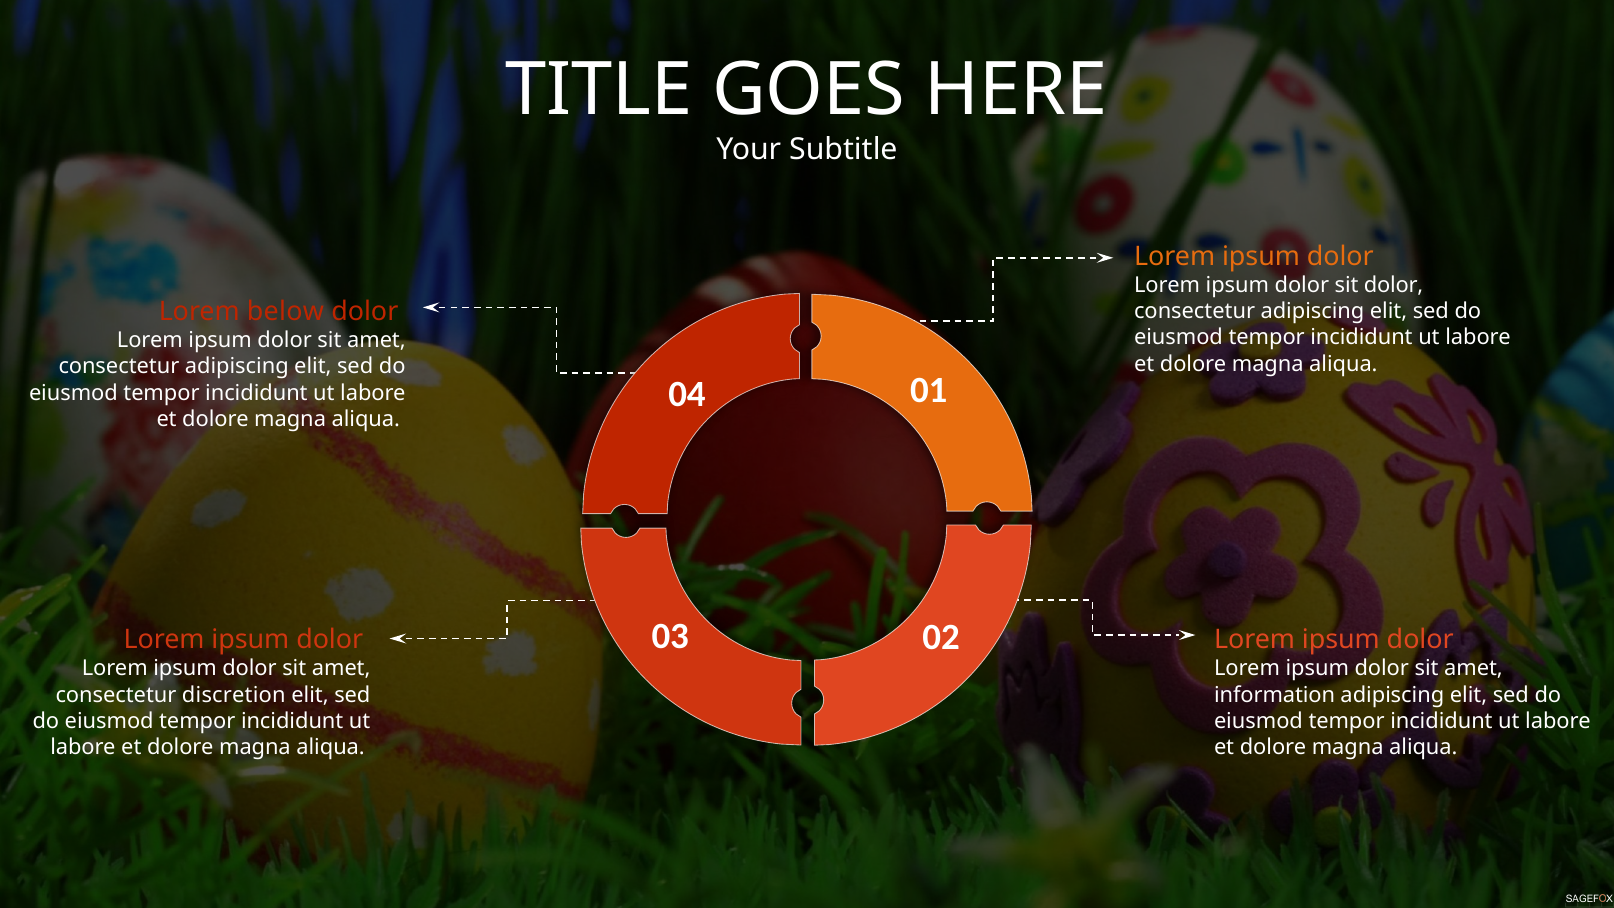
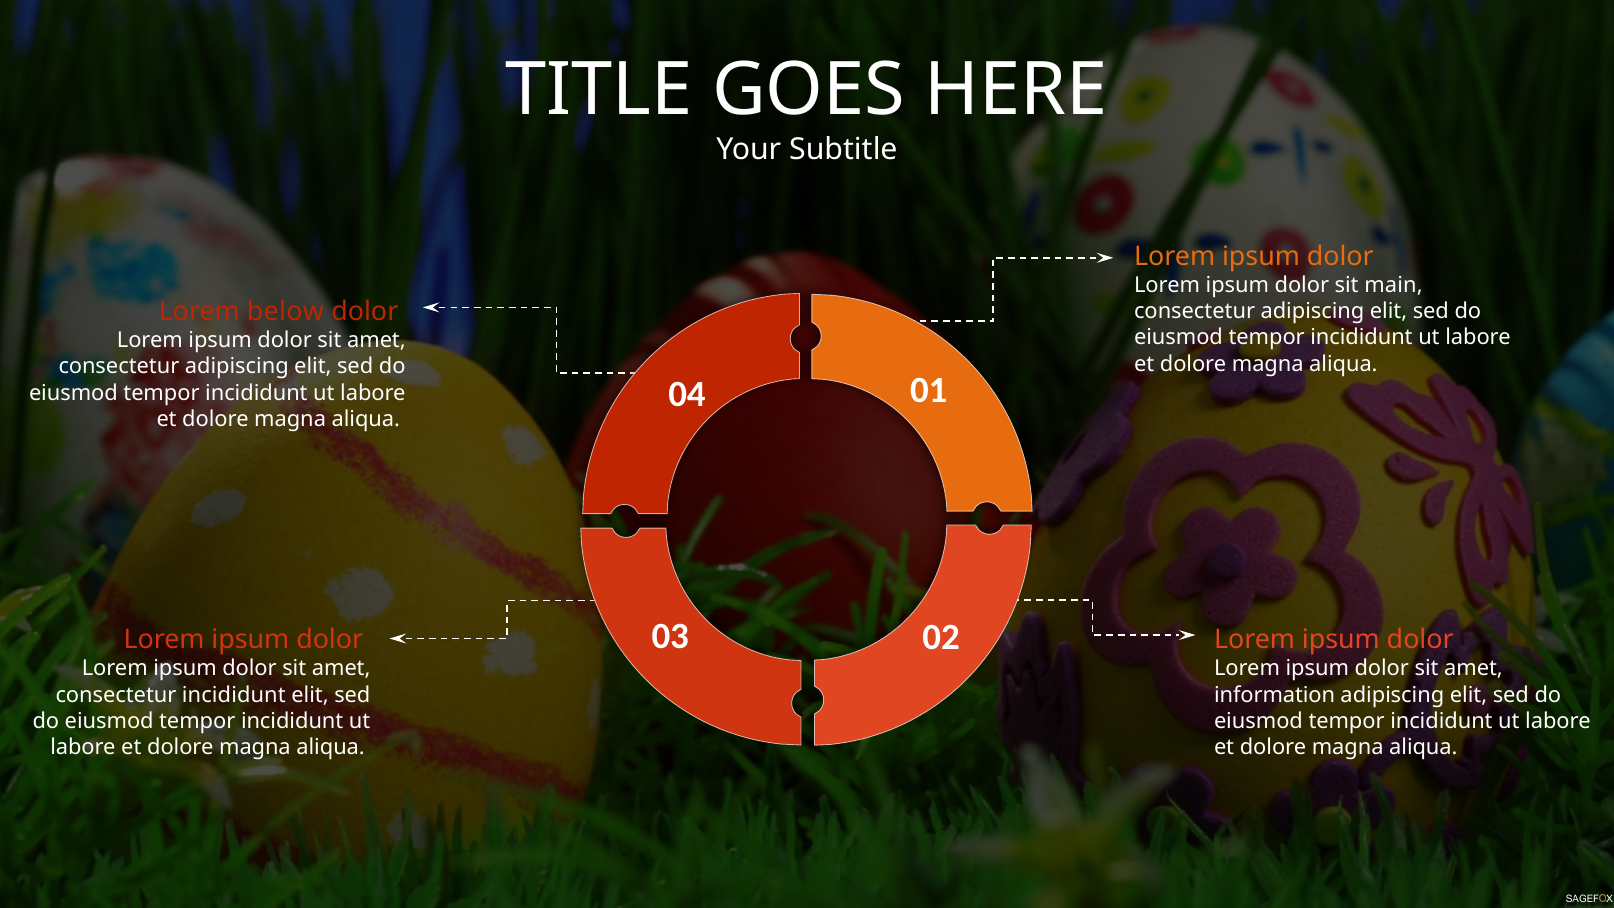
sit dolor: dolor -> main (1393, 285)
consectetur discretion: discretion -> incididunt (234, 695)
